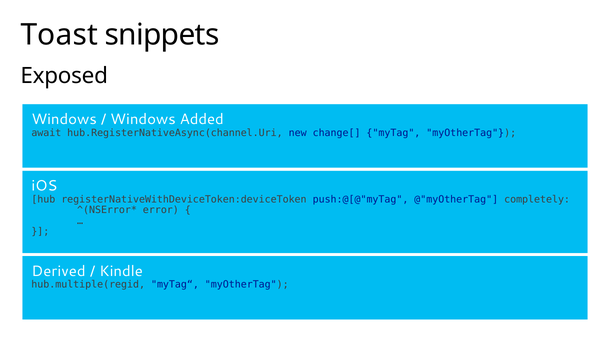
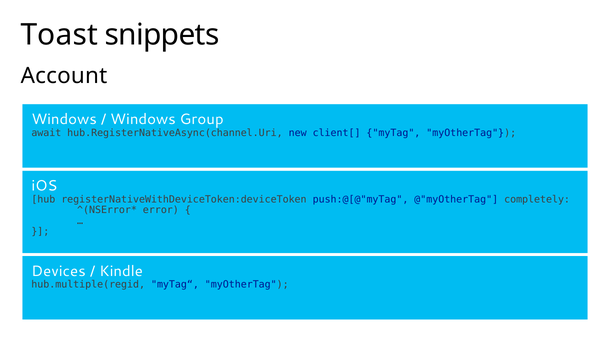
Exposed: Exposed -> Account (64, 76)
Added: Added -> Group (202, 119)
change[: change[ -> client[ (337, 133)
Derived: Derived -> Devices (59, 271)
